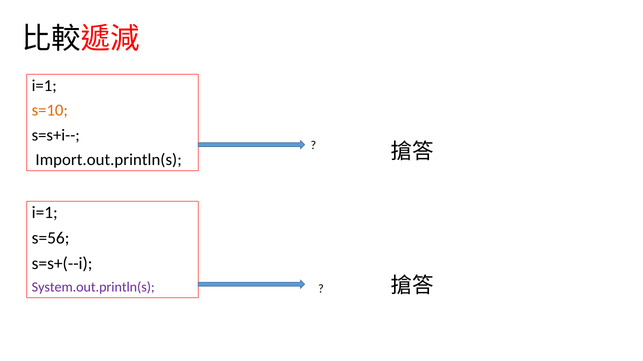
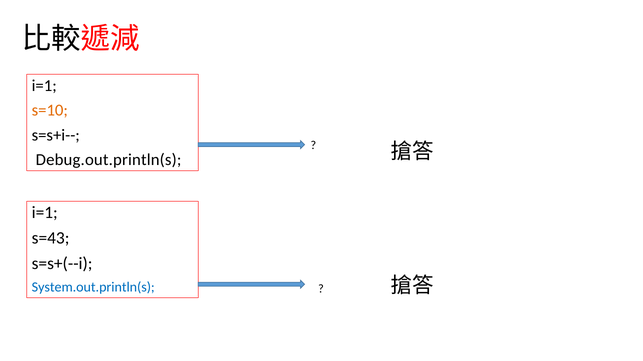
Import.out.println(s: Import.out.println(s -> Debug.out.println(s (109, 160)
s=56: s=56 -> s=43 (51, 239)
System.out.println(s colour: purple -> blue (93, 288)
